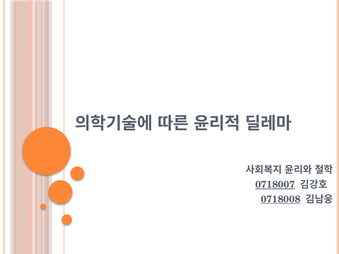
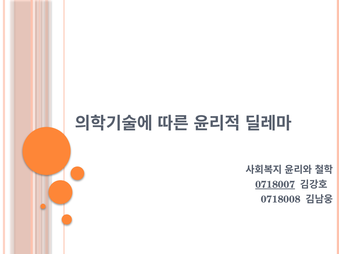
0718008 underline: present -> none (281, 200)
